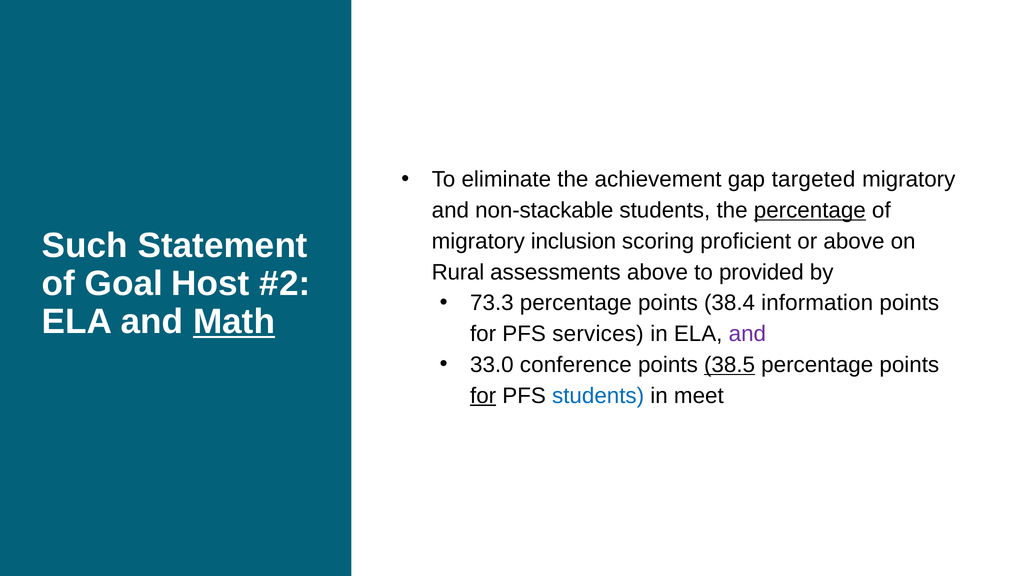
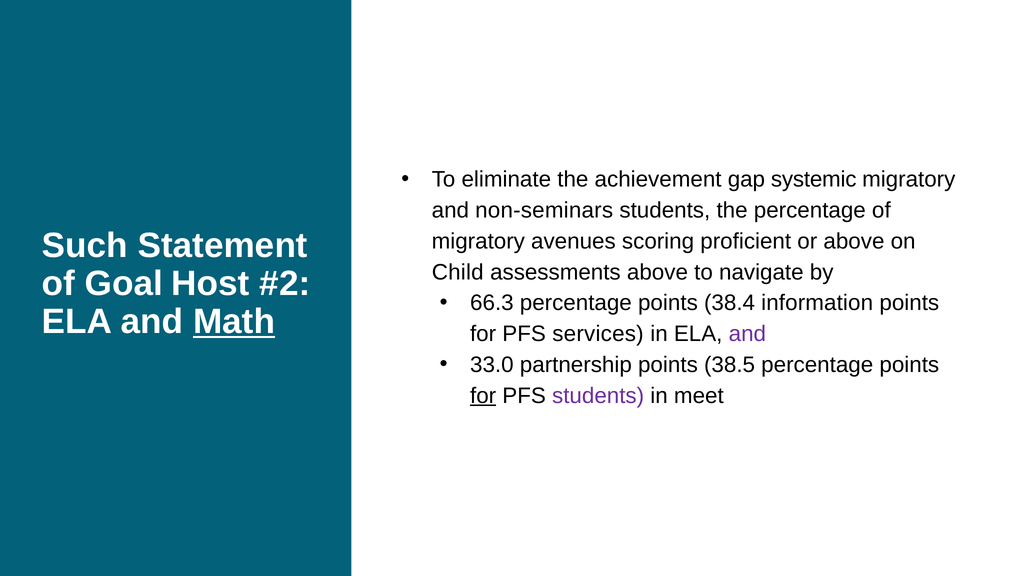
targeted: targeted -> systemic (814, 179)
non-stackable: non-stackable -> non-seminars (544, 210)
percentage underline: present -> none (810, 210)
inclusion: inclusion -> avenues (573, 241)
Rural: Rural -> Child (458, 272)
provided: provided -> navigate (761, 272)
73.3: 73.3 -> 66.3 (492, 303)
conference: conference -> partnership (576, 365)
38.5 underline: present -> none (730, 365)
students colour: blue -> purple (598, 396)
